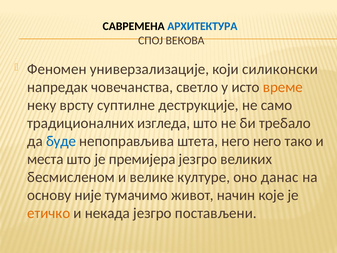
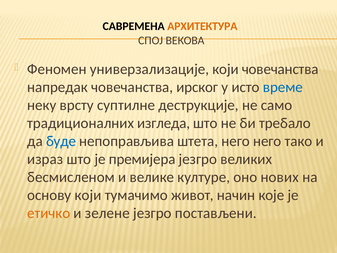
АРХИТЕКТУРА colour: blue -> orange (202, 26)
који силиконски: силиконски -> човечанства (280, 69)
светло: светло -> ирског (197, 87)
време colour: orange -> blue (283, 87)
места: места -> израз (45, 159)
данас: данас -> нових (280, 177)
основу није: није -> који (88, 195)
некада: некада -> зелене (107, 213)
